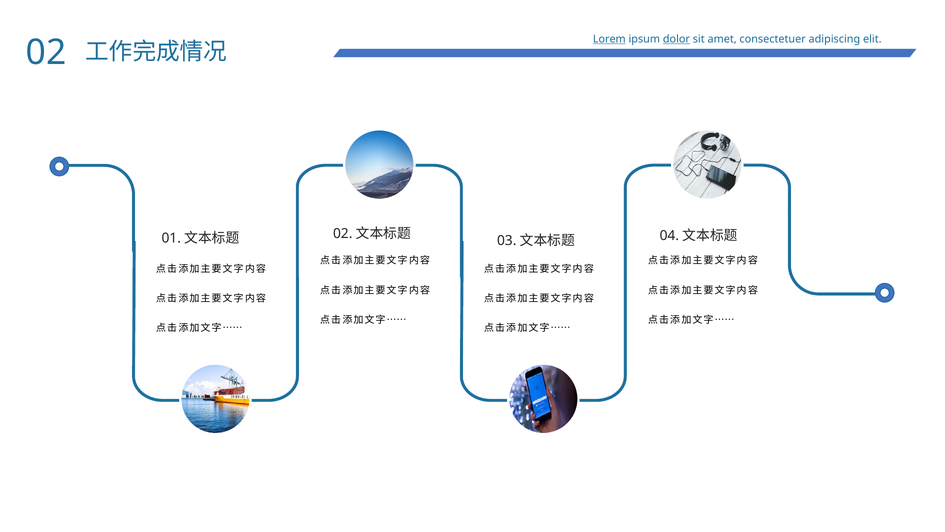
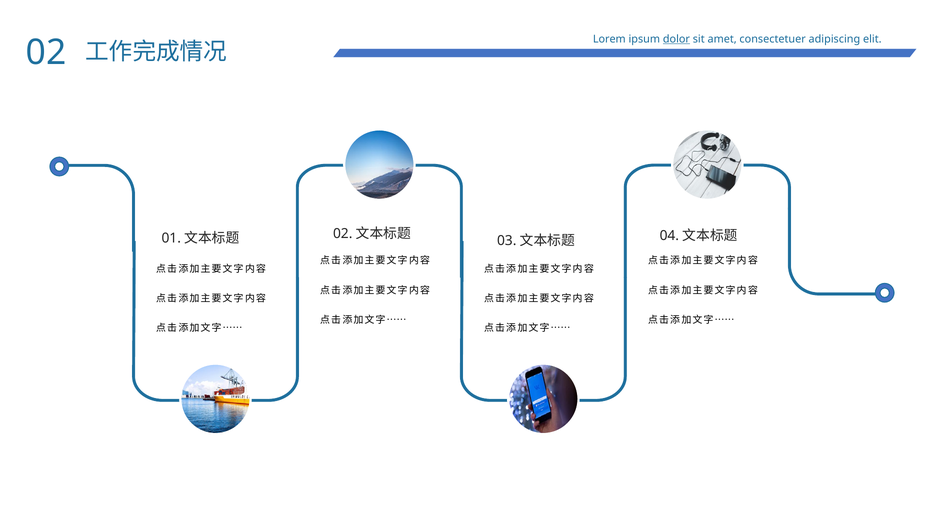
Lorem underline: present -> none (609, 39)
